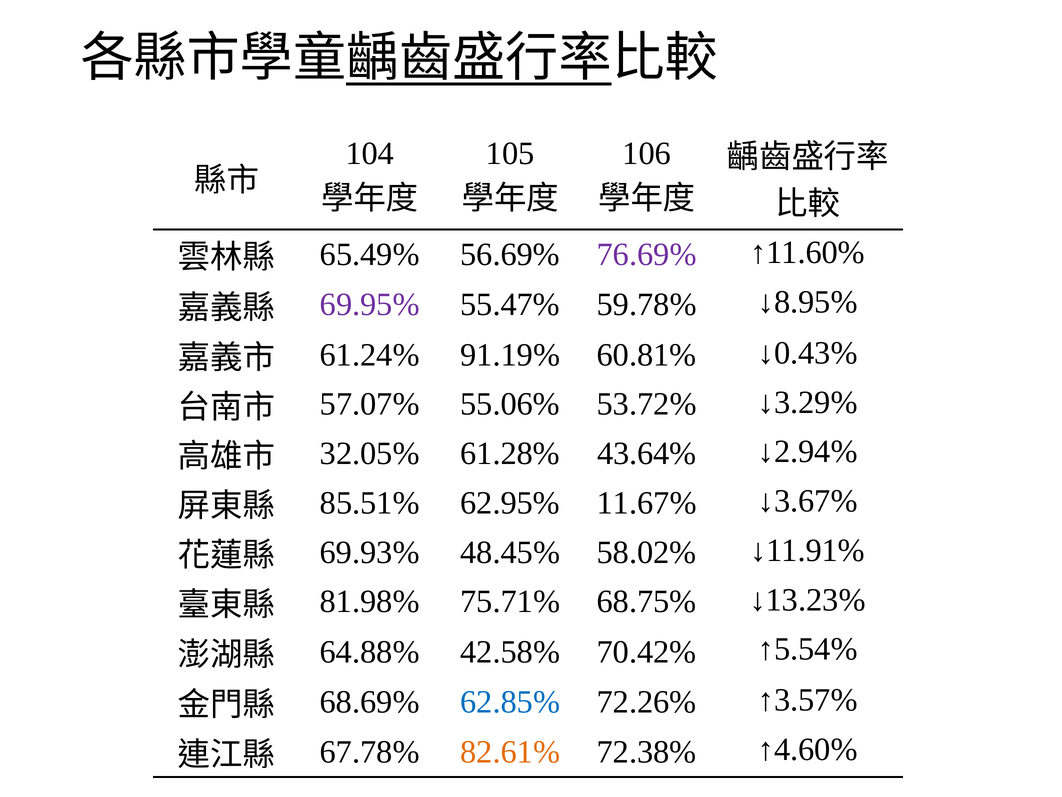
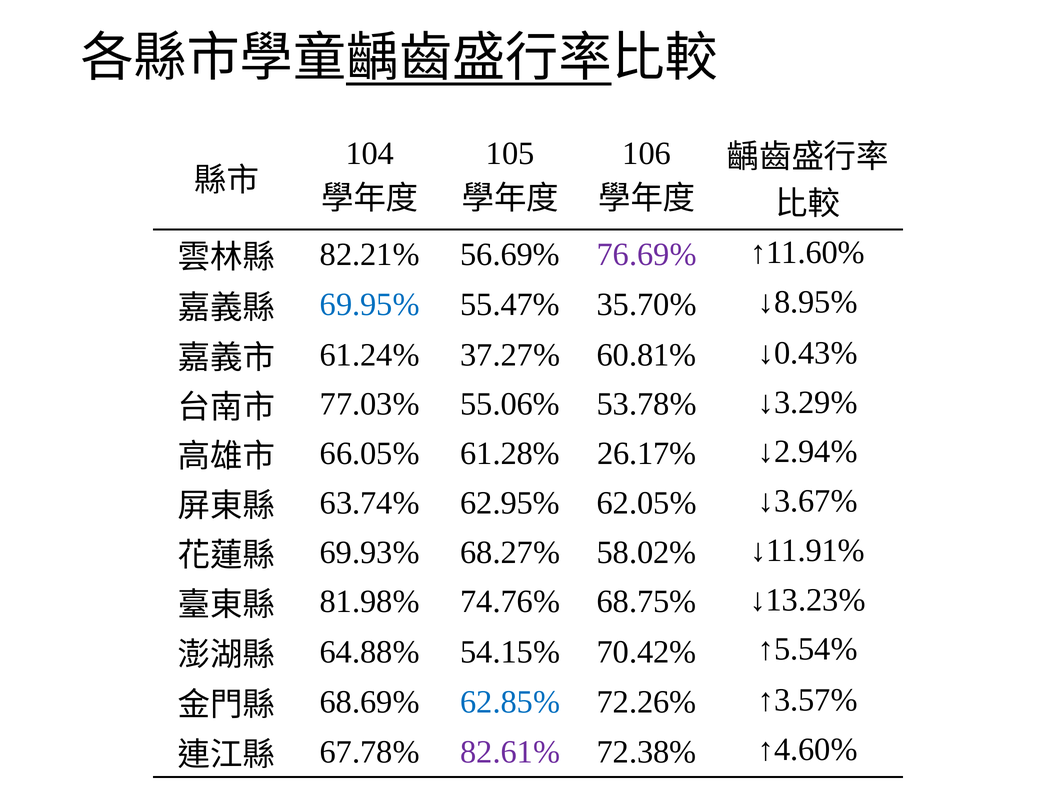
65.49%: 65.49% -> 82.21% (370, 254)
69.95% colour: purple -> blue (370, 305)
59.78%: 59.78% -> 35.70% (647, 305)
91.19%: 91.19% -> 37.27% (510, 355)
57.07%: 57.07% -> 77.03% (370, 404)
53.72%: 53.72% -> 53.78% (647, 404)
32.05%: 32.05% -> 66.05% (370, 453)
43.64%: 43.64% -> 26.17% (647, 453)
85.51%: 85.51% -> 63.74% (370, 503)
11.67%: 11.67% -> 62.05% (647, 503)
48.45%: 48.45% -> 68.27% (510, 552)
75.71%: 75.71% -> 74.76% (510, 601)
42.58%: 42.58% -> 54.15% (510, 651)
82.61% colour: orange -> purple (510, 752)
